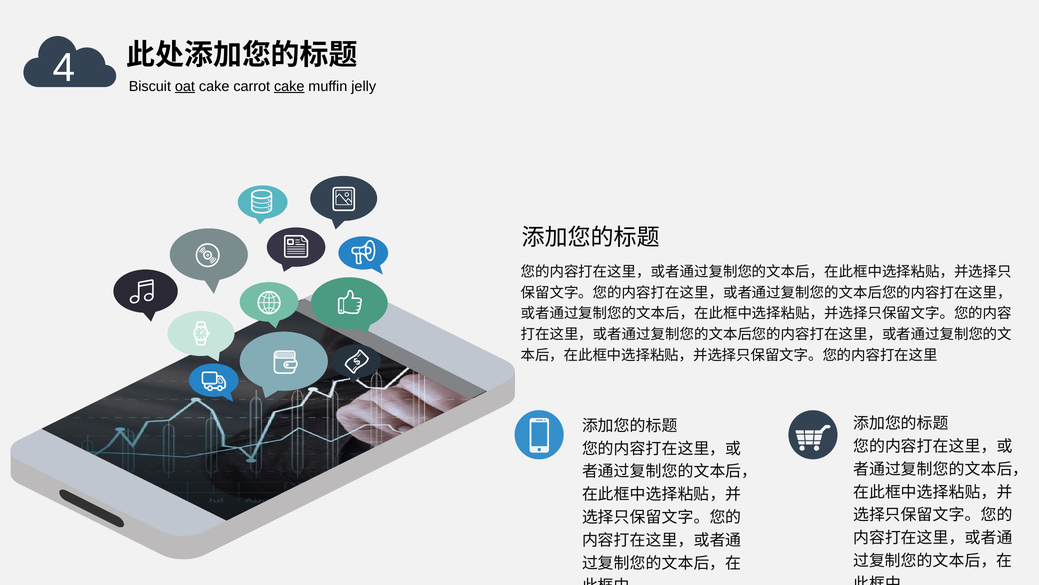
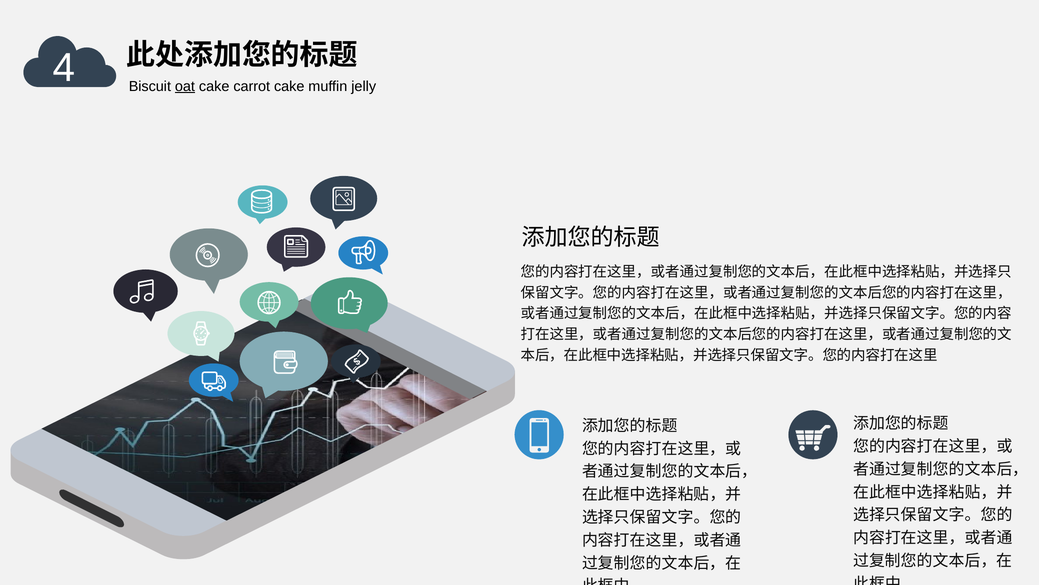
cake underline: present -> none (289, 86)
